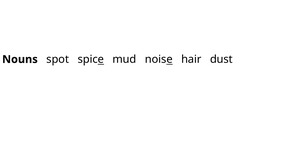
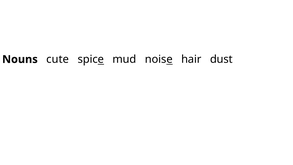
spot: spot -> cute (58, 59)
